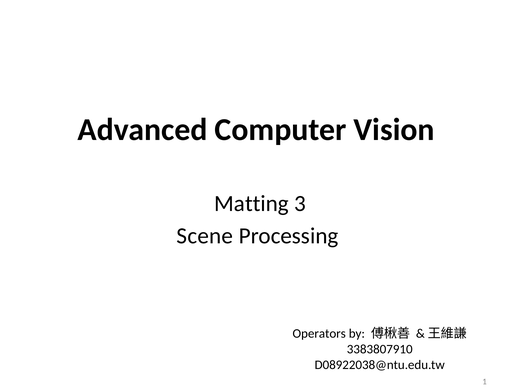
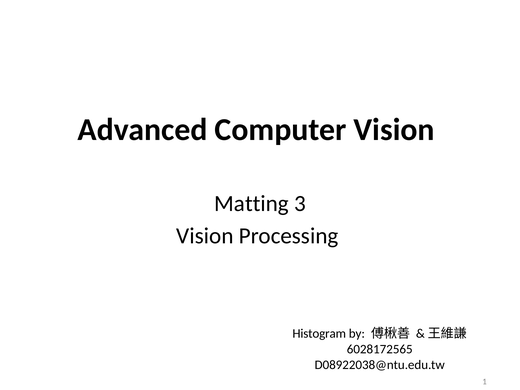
Scene: Scene -> Vision (205, 236)
Operators: Operators -> Histogram (319, 334)
3383807910: 3383807910 -> 6028172565 (380, 349)
